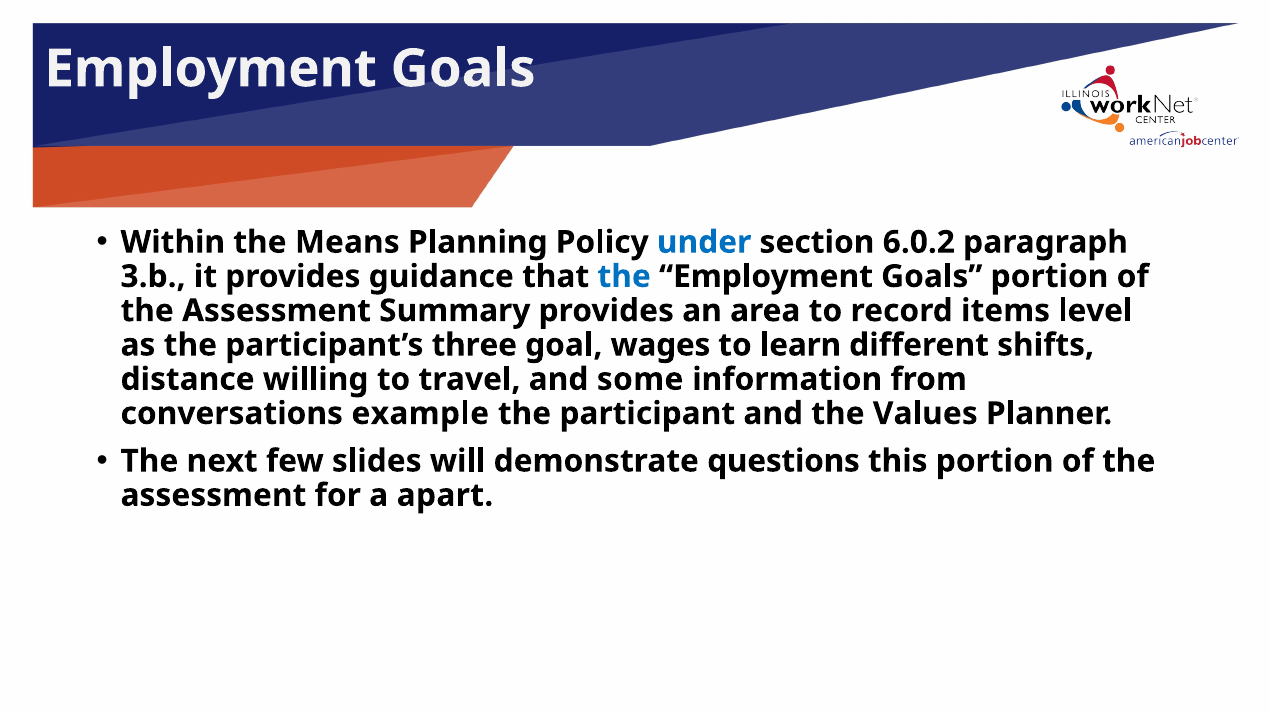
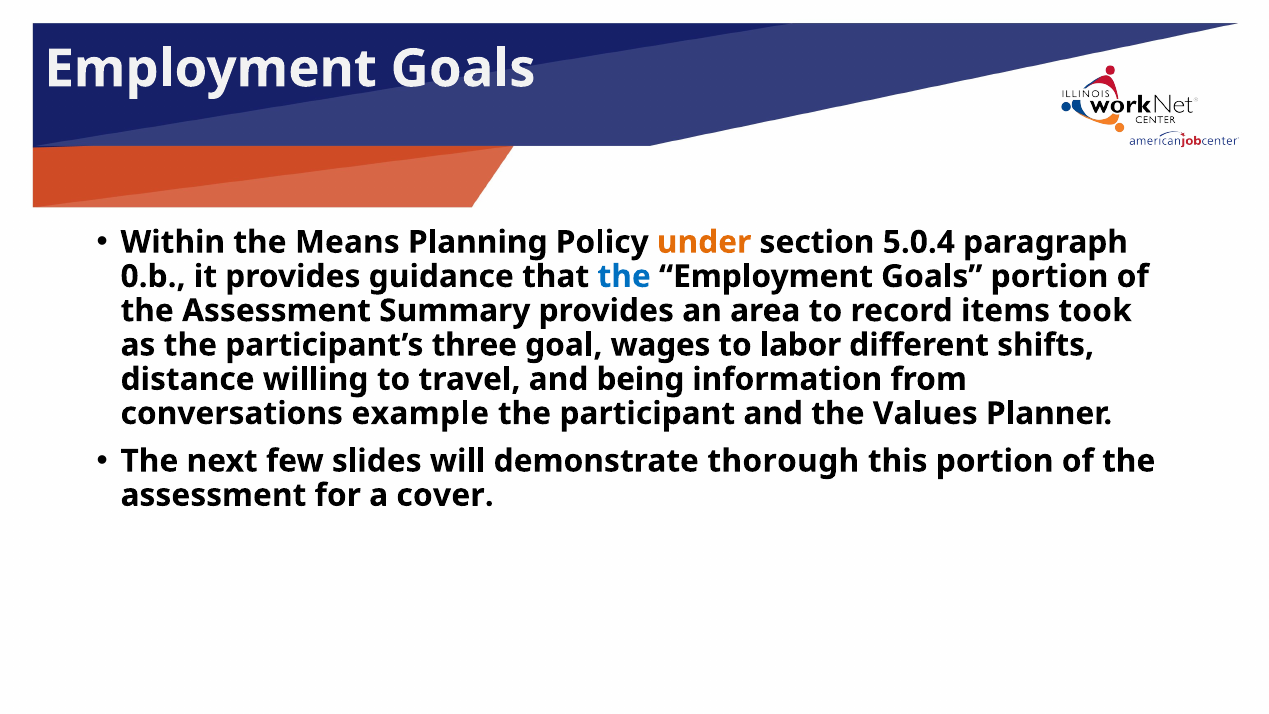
under colour: blue -> orange (704, 242)
6.0.2: 6.0.2 -> 5.0.4 (919, 242)
3.b: 3.b -> 0.b (153, 276)
level: level -> took (1095, 311)
learn: learn -> labor (801, 345)
some: some -> being (640, 379)
questions: questions -> thorough (783, 461)
apart: apart -> cover (445, 495)
